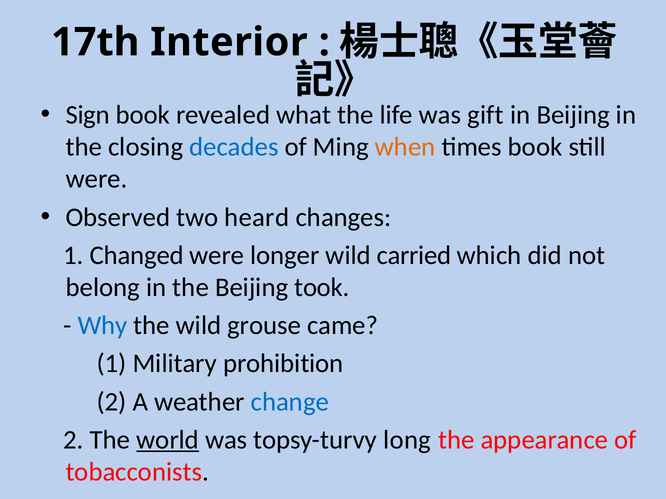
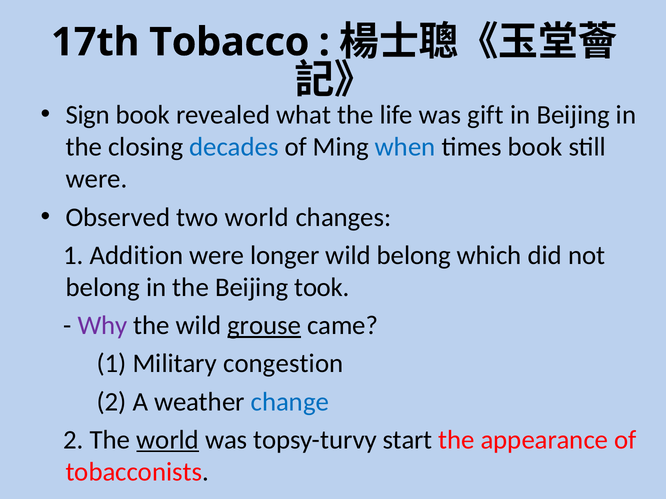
Interior: Interior -> Tobacco (229, 42)
when colour: orange -> blue (405, 147)
two heard: heard -> world (257, 217)
Changed: Changed -> Addition (137, 256)
wild carried: carried -> belong (414, 256)
Why colour: blue -> purple (102, 326)
grouse underline: none -> present (264, 326)
prohibition: prohibition -> congestion (283, 364)
long: long -> start (407, 440)
